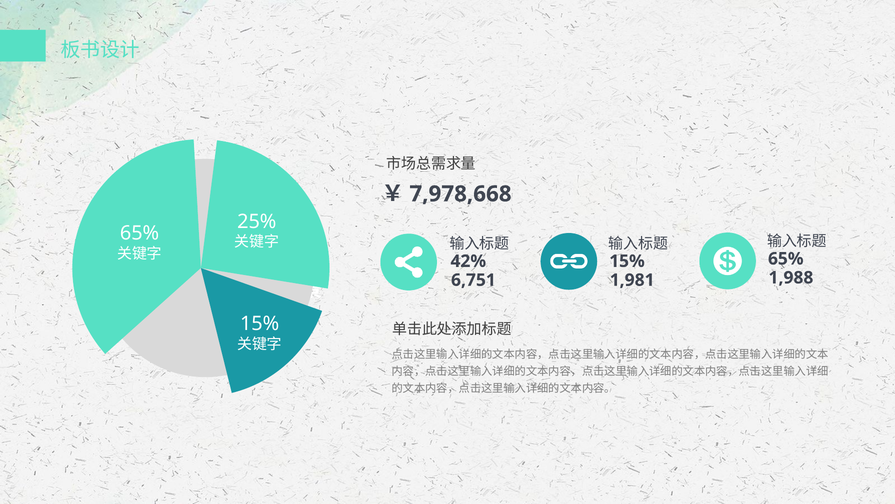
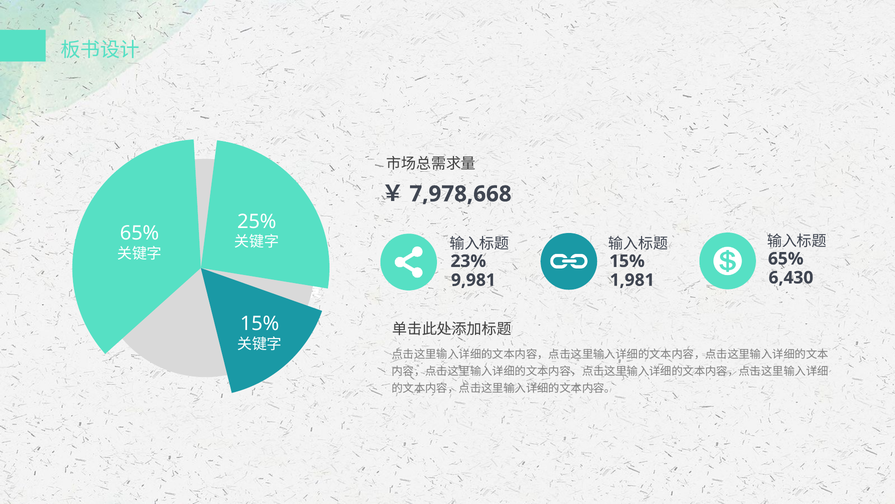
42%: 42% -> 23% (468, 261)
1,988: 1,988 -> 6,430 (791, 277)
6,751: 6,751 -> 9,981 (473, 280)
